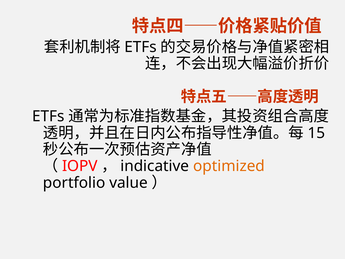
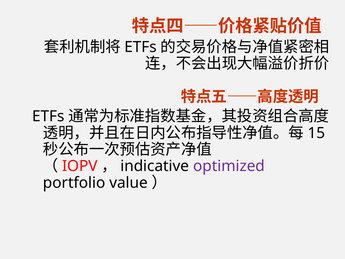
optimized colour: orange -> purple (229, 166)
